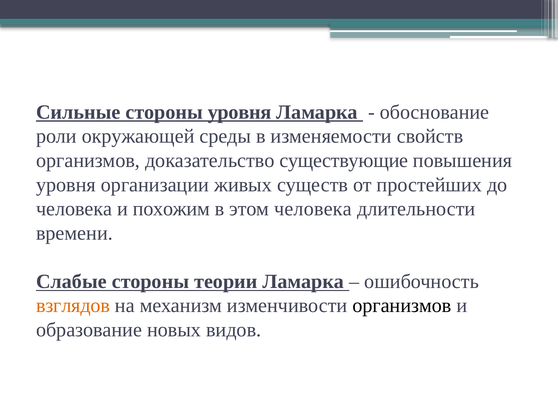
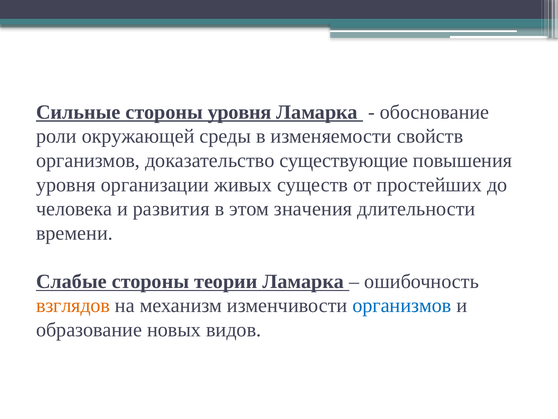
похожим: похожим -> развития (171, 209)
этом человека: человека -> значения (313, 209)
организмов colour: black -> blue (402, 305)
